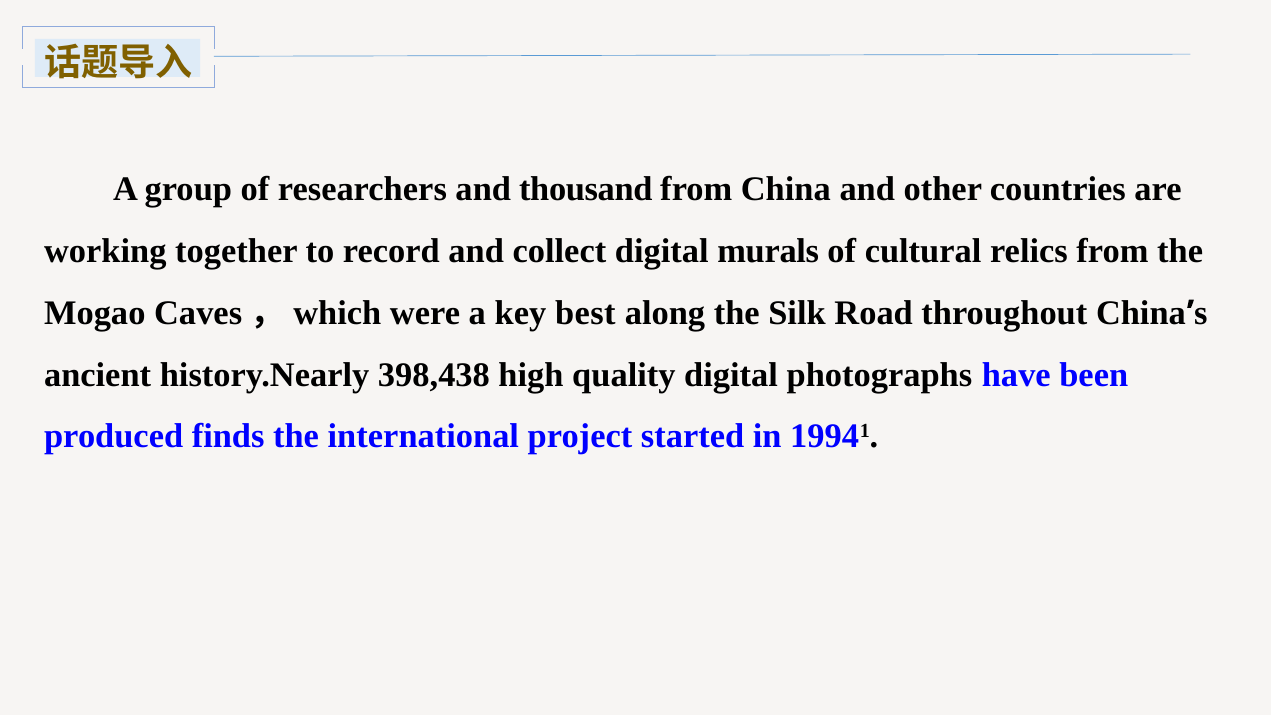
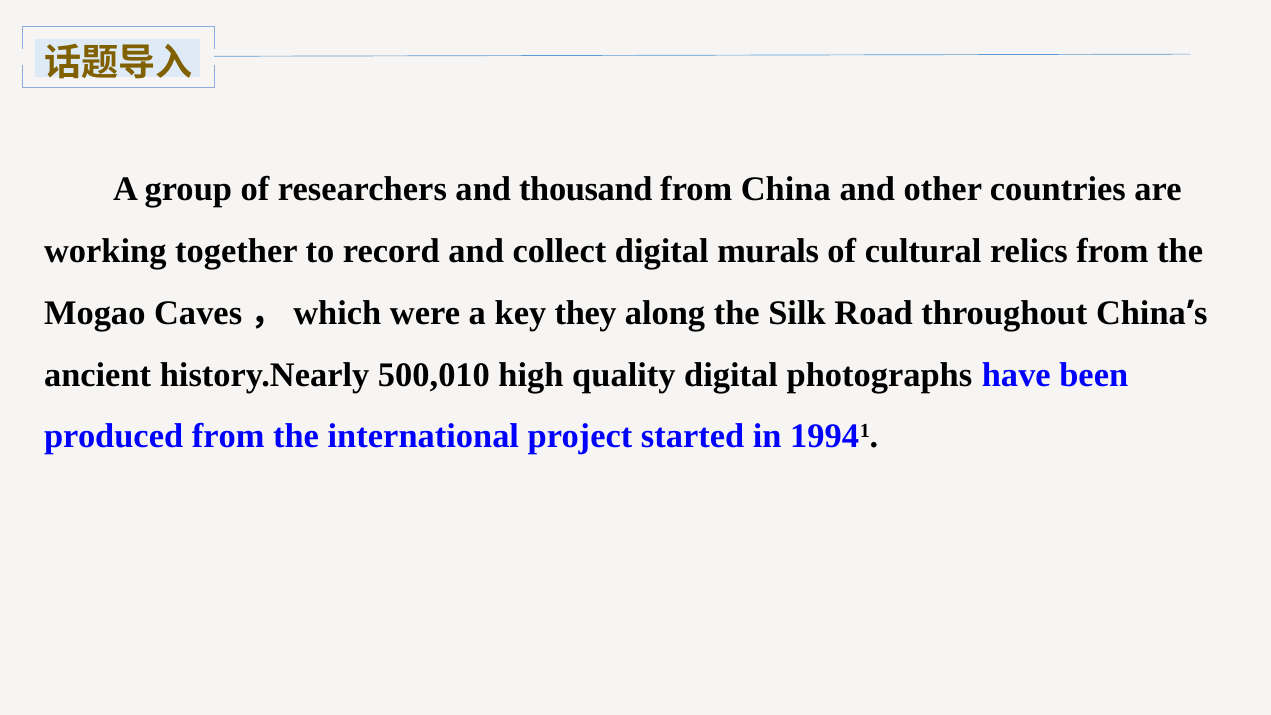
best: best -> they (586, 313)
398,438: 398,438 -> 500,010 (434, 375)
produced finds: finds -> from (228, 437)
